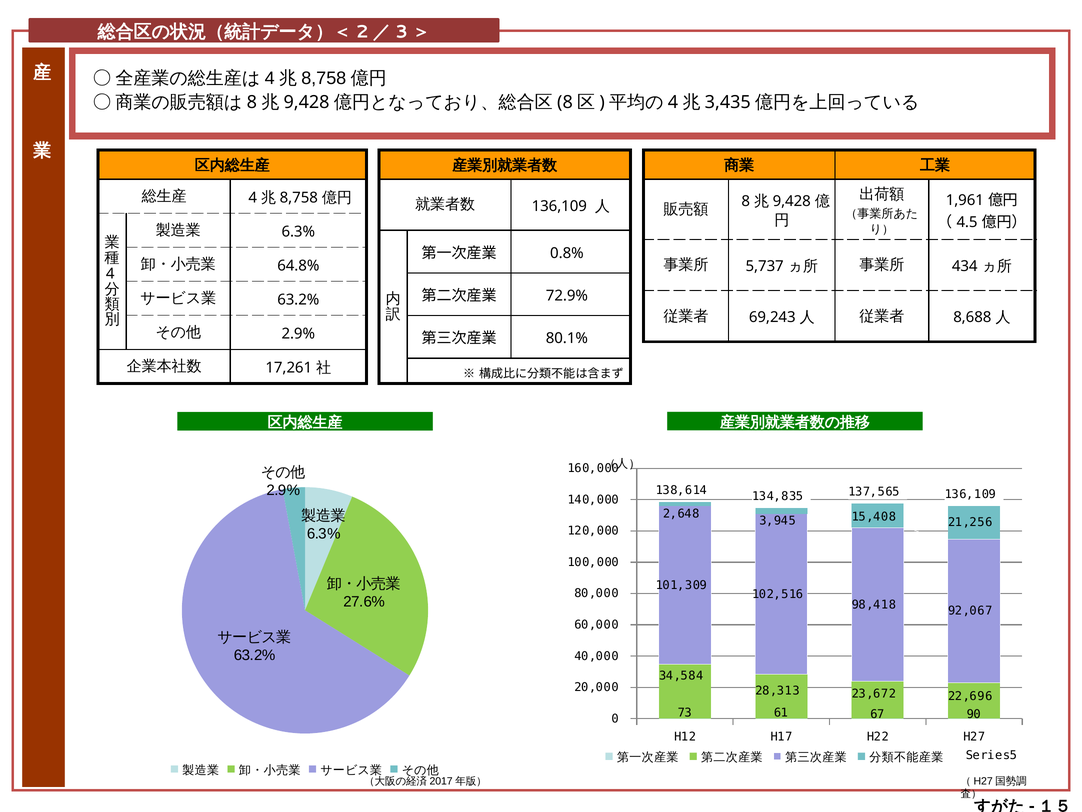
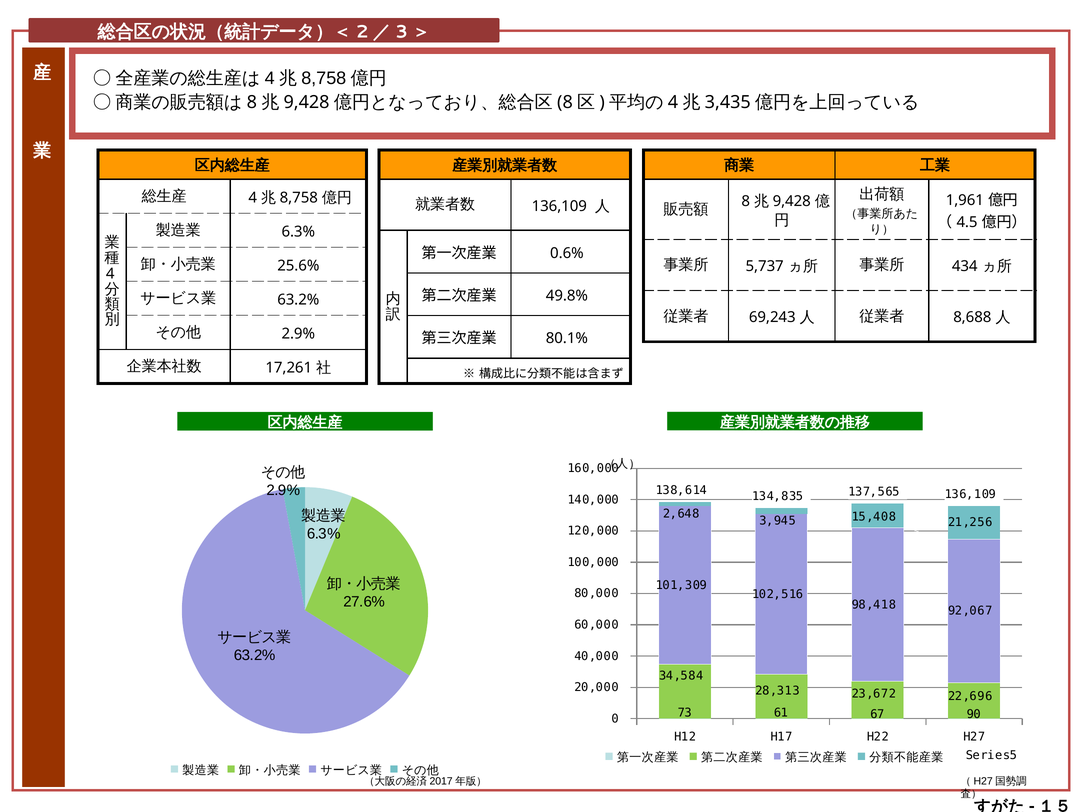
0.8%: 0.8% -> 0.6% (567, 253)
64.8%: 64.8% -> 25.6% (298, 266)
72.9%: 72.9% -> 49.8% (567, 296)
